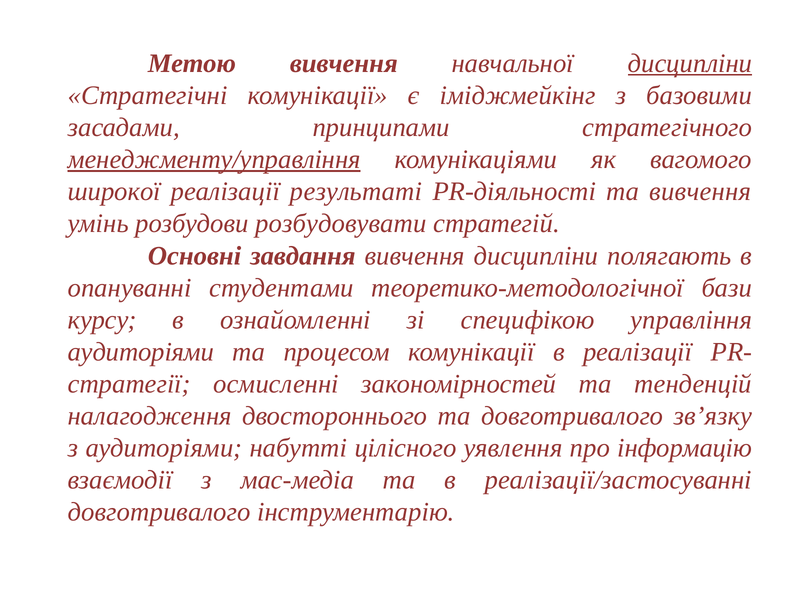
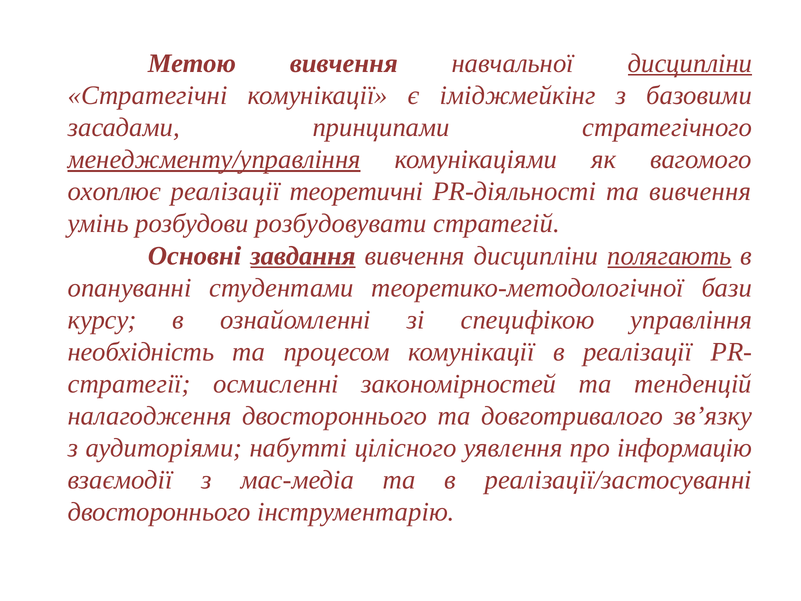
широкої: широкої -> охоплює (114, 192)
результаті: результаті -> теоретичні (356, 192)
завдання underline: none -> present (303, 256)
полягають underline: none -> present (669, 256)
аудиторіями: аудиторіями -> необхідність (141, 352)
довготривалого: довготривалого -> двостороннього (159, 512)
